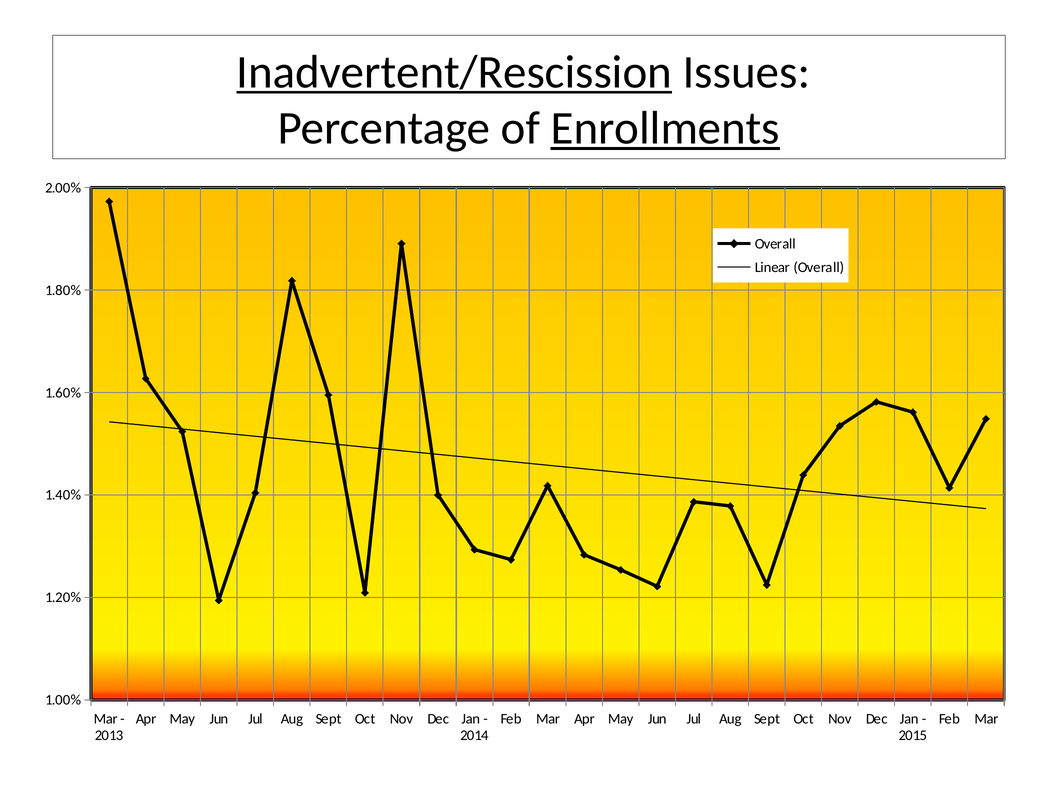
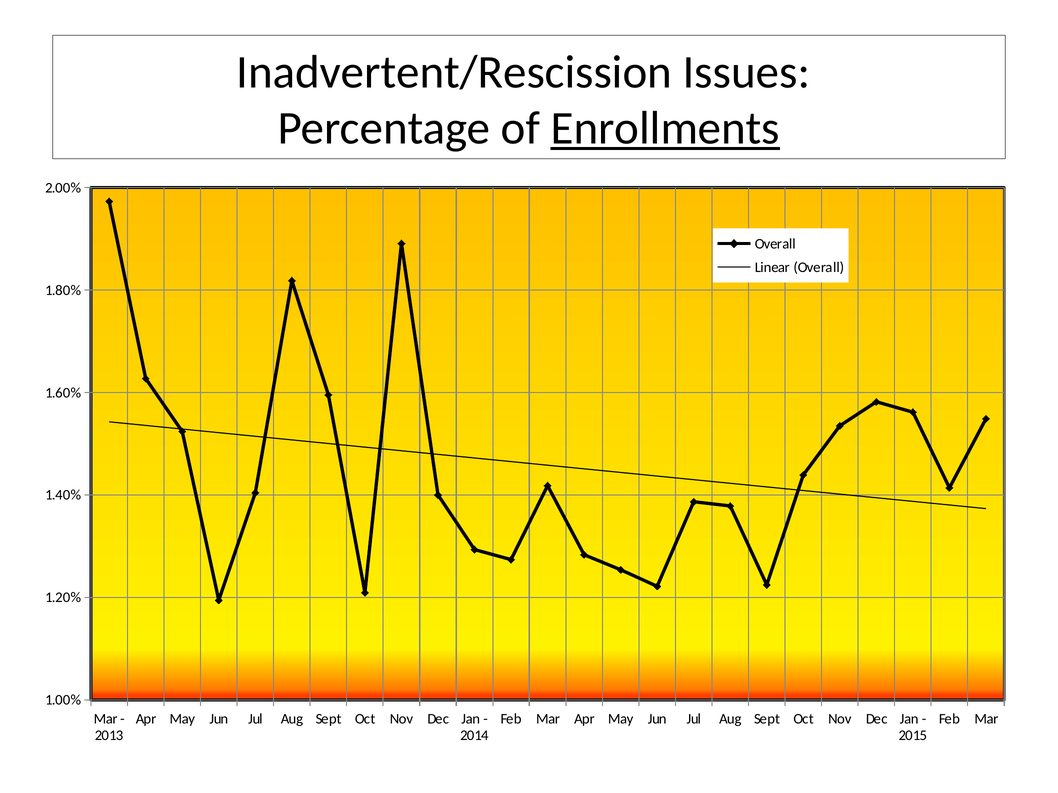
Inadvertent/Rescission underline: present -> none (454, 72)
